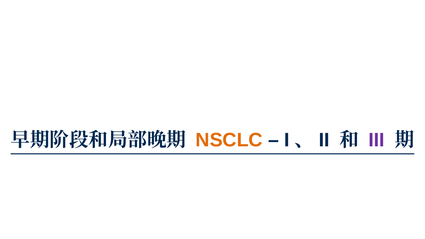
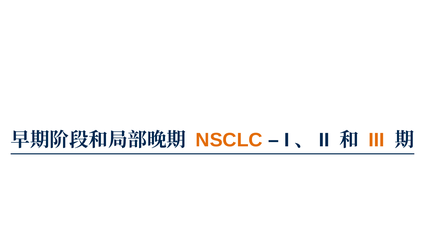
III colour: purple -> orange (377, 140)
